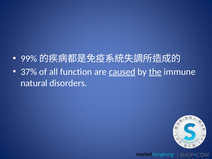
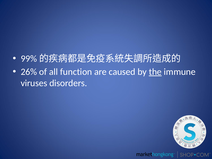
37%: 37% -> 26% (29, 72)
caused underline: present -> none (122, 72)
natural: natural -> viruses (34, 83)
